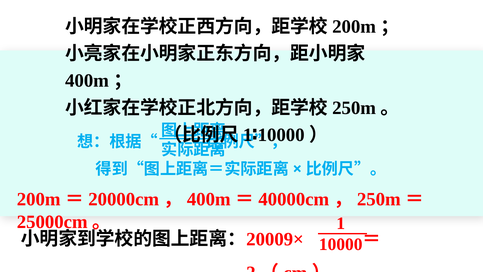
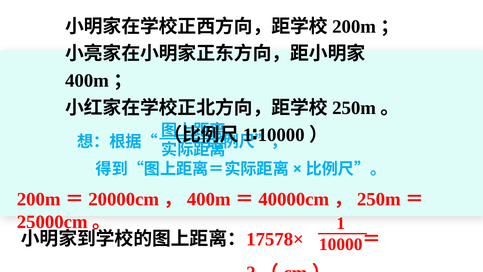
20009×: 20009× -> 17578× (275, 239)
